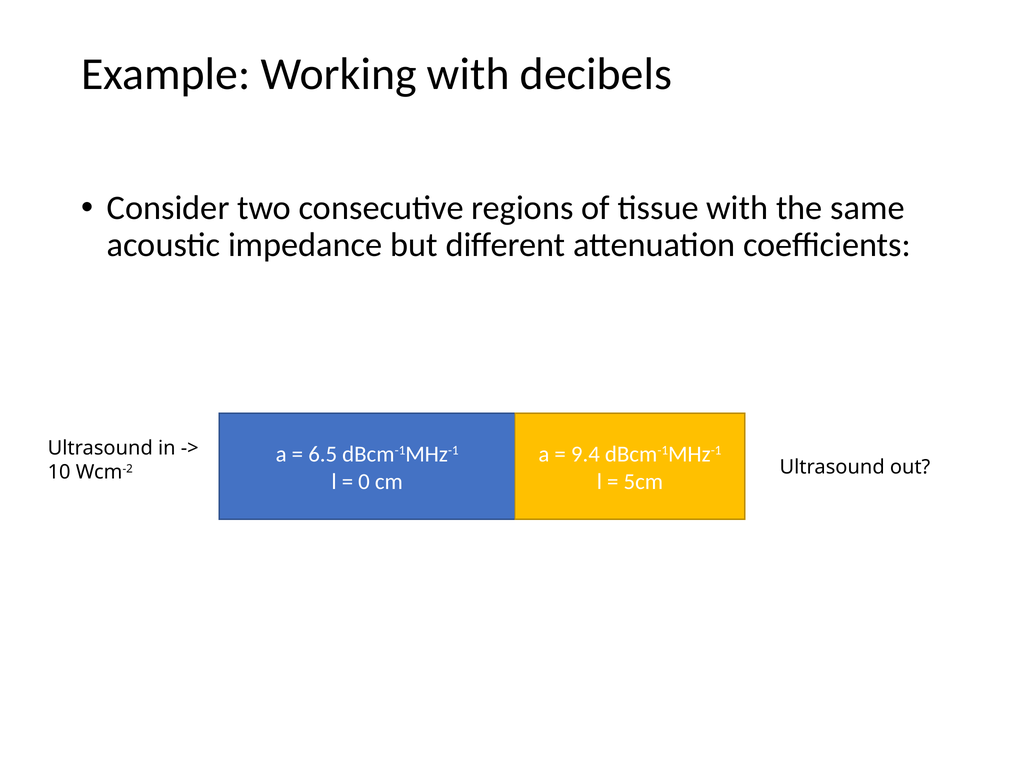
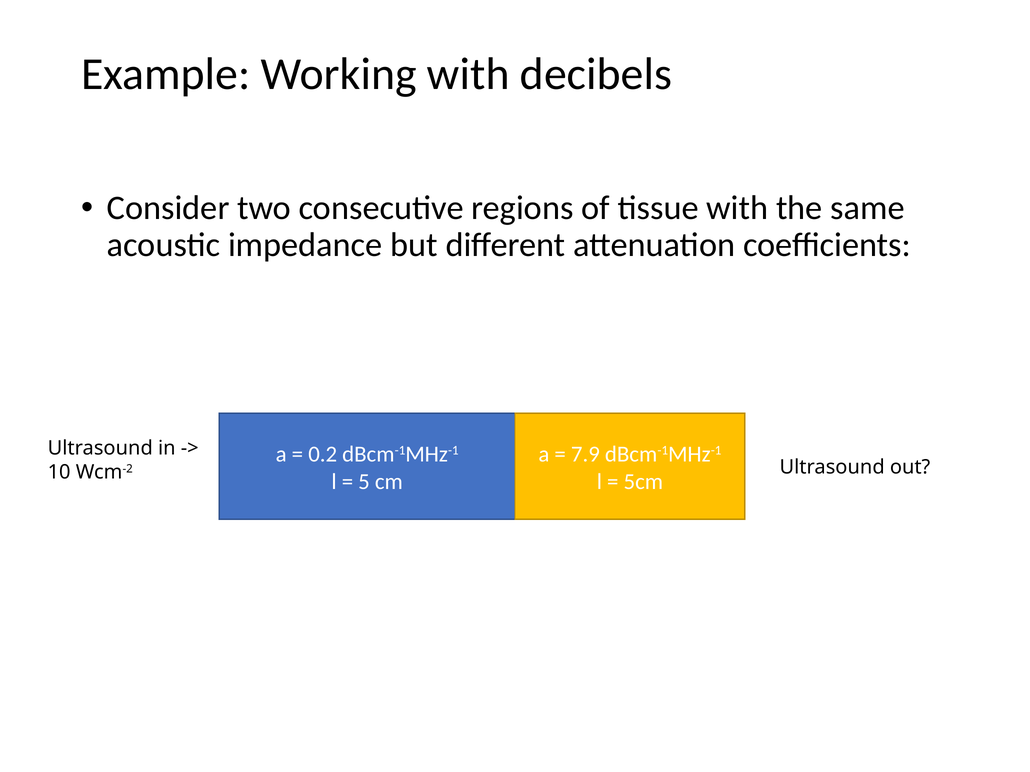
6.5: 6.5 -> 0.2 (323, 454)
9.4: 9.4 -> 7.9 (585, 454)
0: 0 -> 5 (364, 482)
